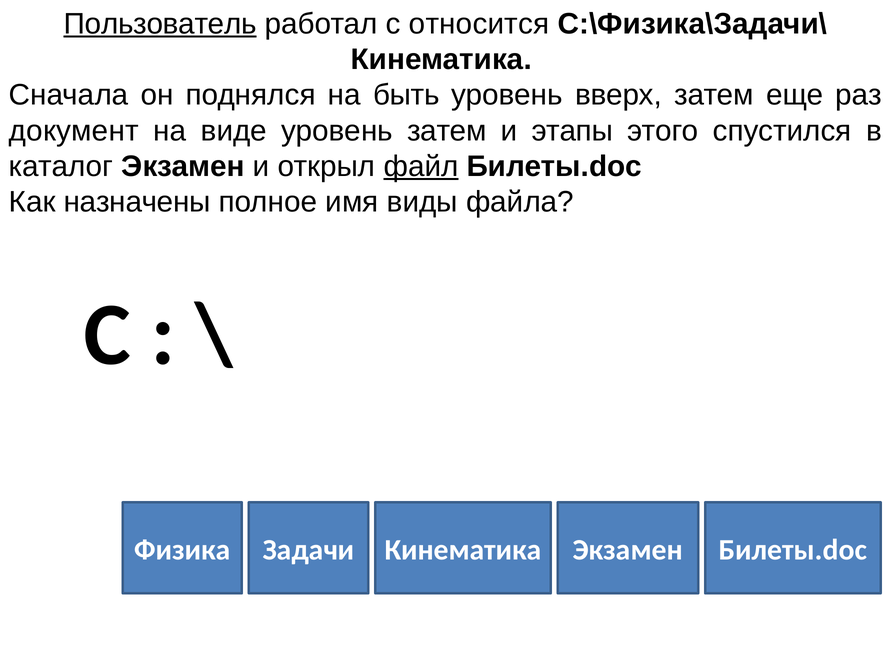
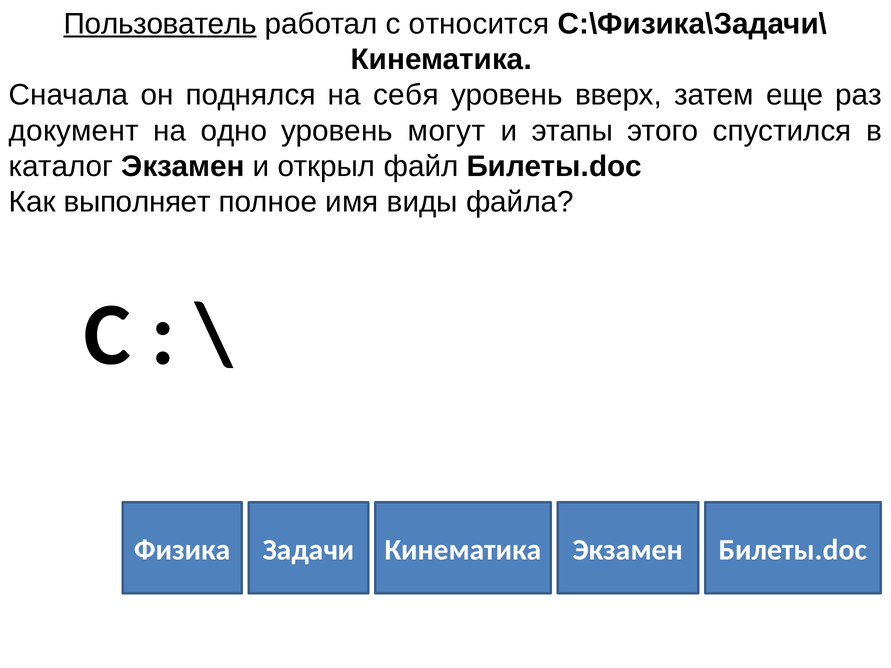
быть: быть -> себя (406, 95)
виде: виде -> одно (234, 131)
уровень затем: затем -> могут (447, 131)
файл underline: present -> none (421, 166)
назначены: назначены -> выполняет (137, 202)
